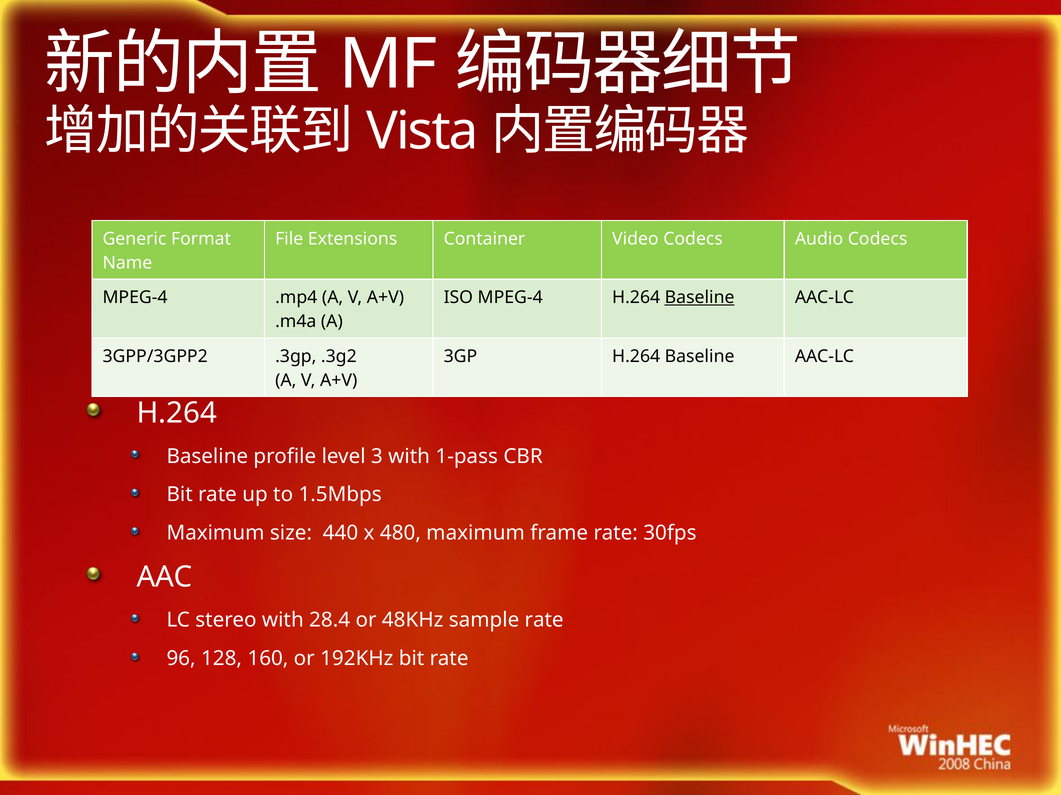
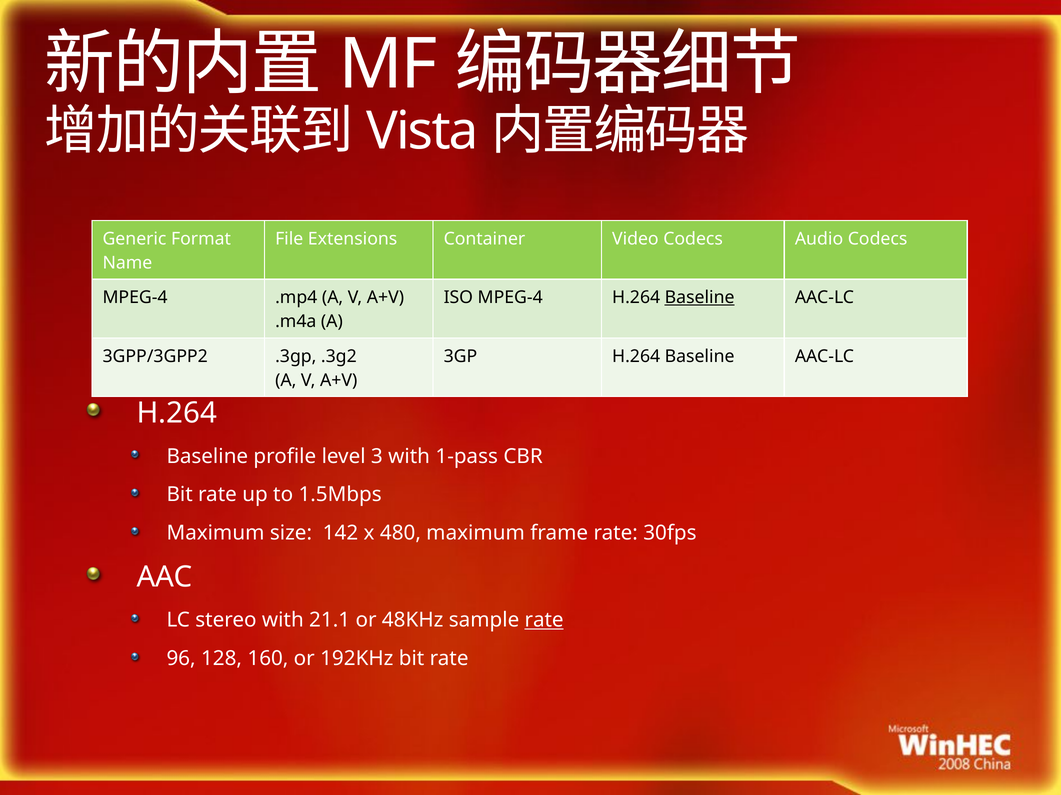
440: 440 -> 142 (340, 533)
28.4: 28.4 -> 21.1 (330, 621)
rate underline: none -> present (544, 621)
